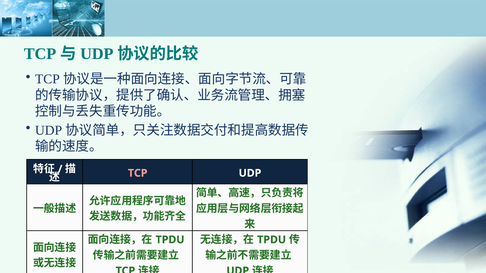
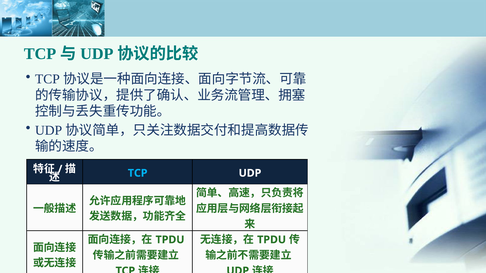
TCP colour: pink -> light blue (138, 173)
